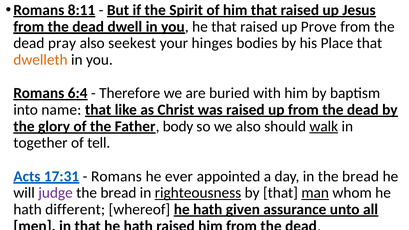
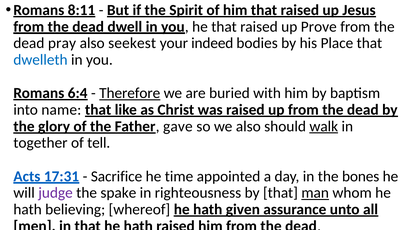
hinges: hinges -> indeed (212, 43)
dwelleth colour: orange -> blue (40, 60)
Therefore underline: none -> present (130, 93)
body: body -> gave (178, 126)
Romans: Romans -> Sacrifice (117, 176)
ever: ever -> time (179, 176)
in the bread: bread -> bones (361, 176)
bread: bread -> spake (118, 193)
righteousness underline: present -> none (198, 193)
different: different -> believing (75, 210)
